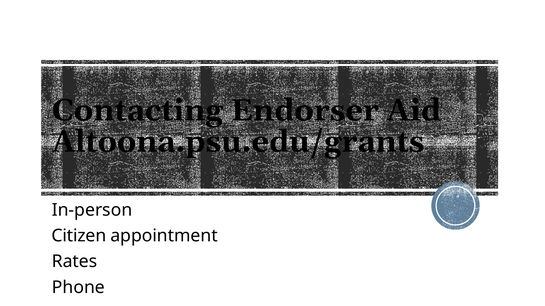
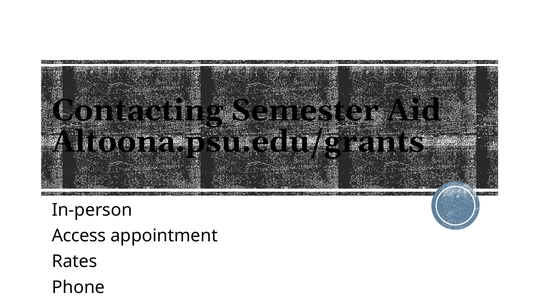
Endorser: Endorser -> Semester (305, 111)
Citizen: Citizen -> Access (79, 236)
